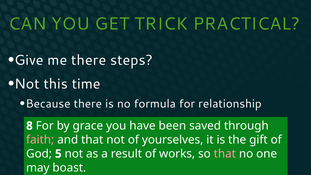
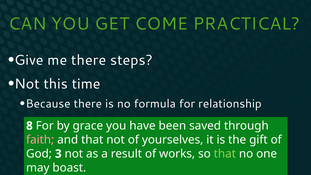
TRICK: TRICK -> COME (161, 24)
5: 5 -> 3 (58, 154)
that colour: pink -> light green (225, 154)
